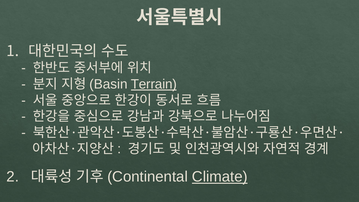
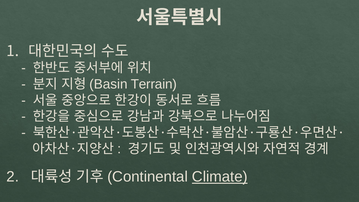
Terrain underline: present -> none (154, 84)
